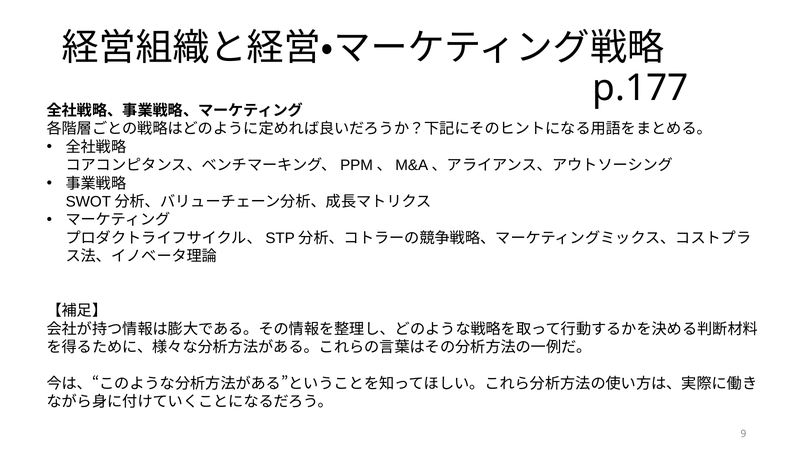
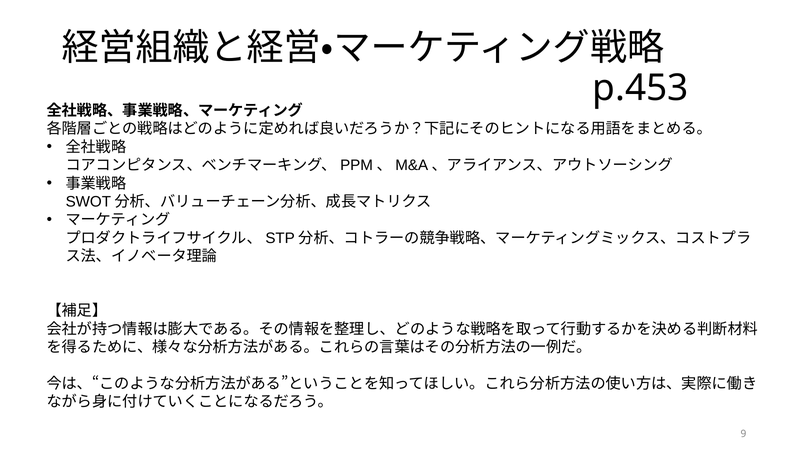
p.177: p.177 -> p.453 (640, 88)
